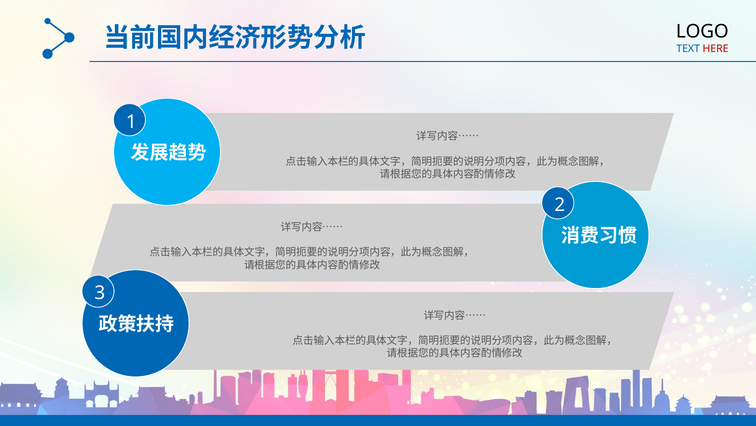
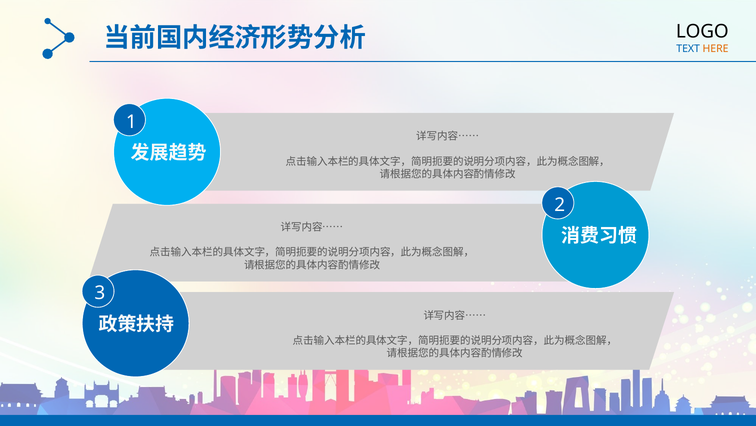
HERE colour: red -> orange (716, 49)
